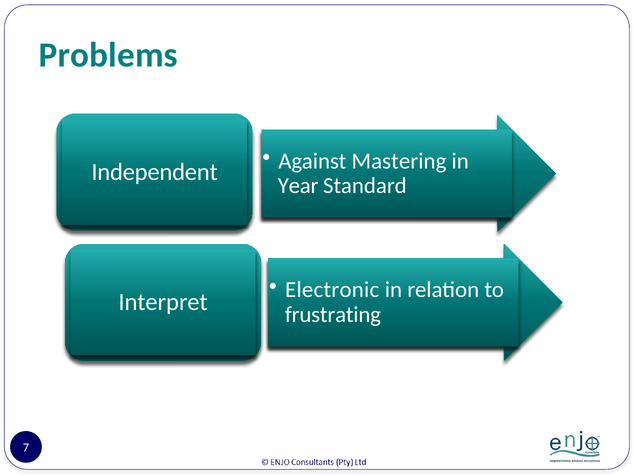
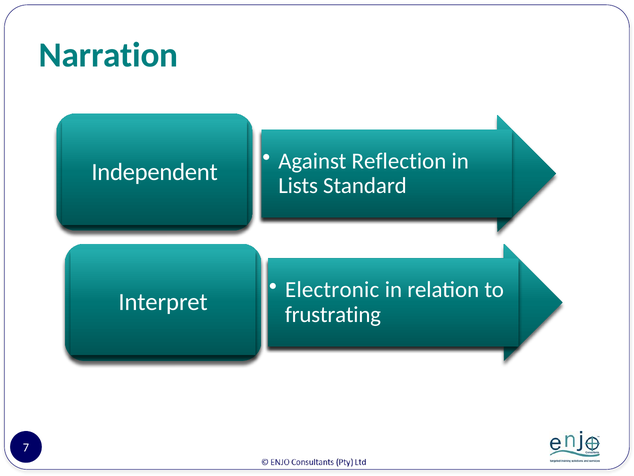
Problems: Problems -> Narration (109, 55)
Mastering: Mastering -> Reflection (399, 161)
Year: Year -> Lists (298, 186)
